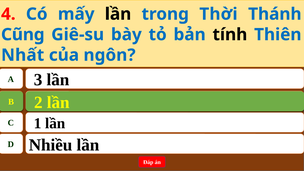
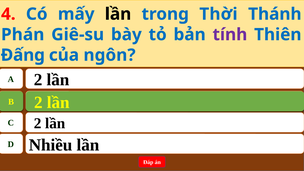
Cũng: Cũng -> Phán (23, 35)
tính colour: black -> purple (230, 35)
Nhất: Nhất -> Đấng (23, 55)
A 3: 3 -> 2 (38, 80)
C 1: 1 -> 2 (38, 123)
